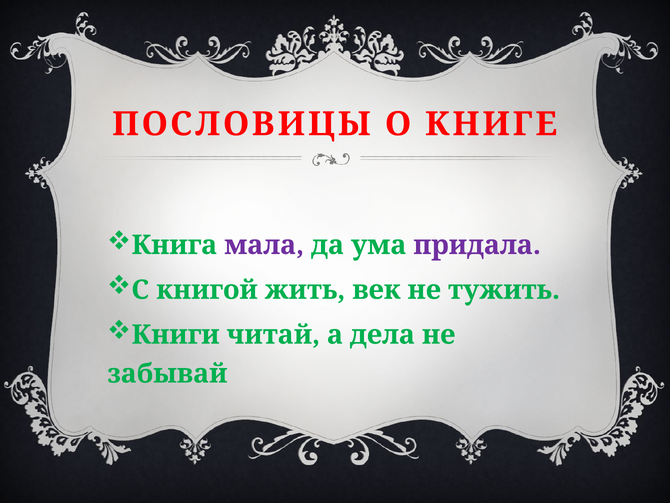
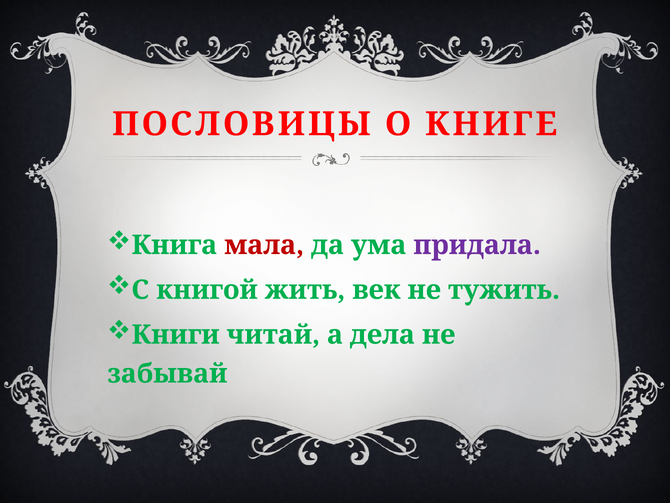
мала colour: purple -> red (264, 245)
